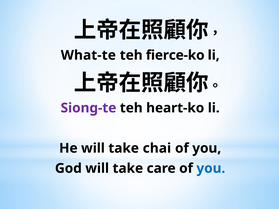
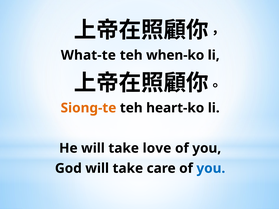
fierce-ko: fierce-ko -> when-ko (175, 55)
Siong-te colour: purple -> orange (88, 108)
chai: chai -> love (157, 148)
